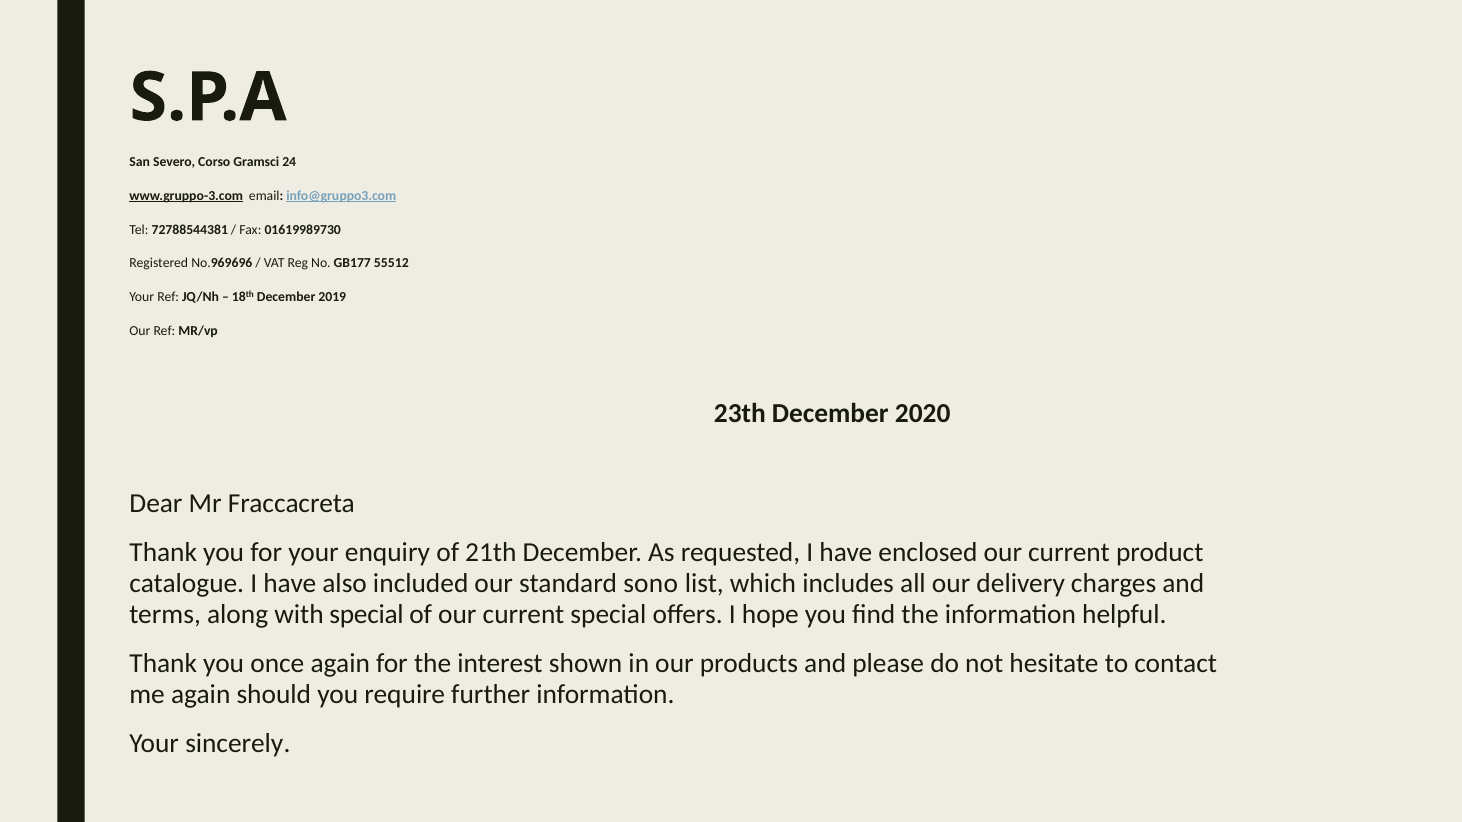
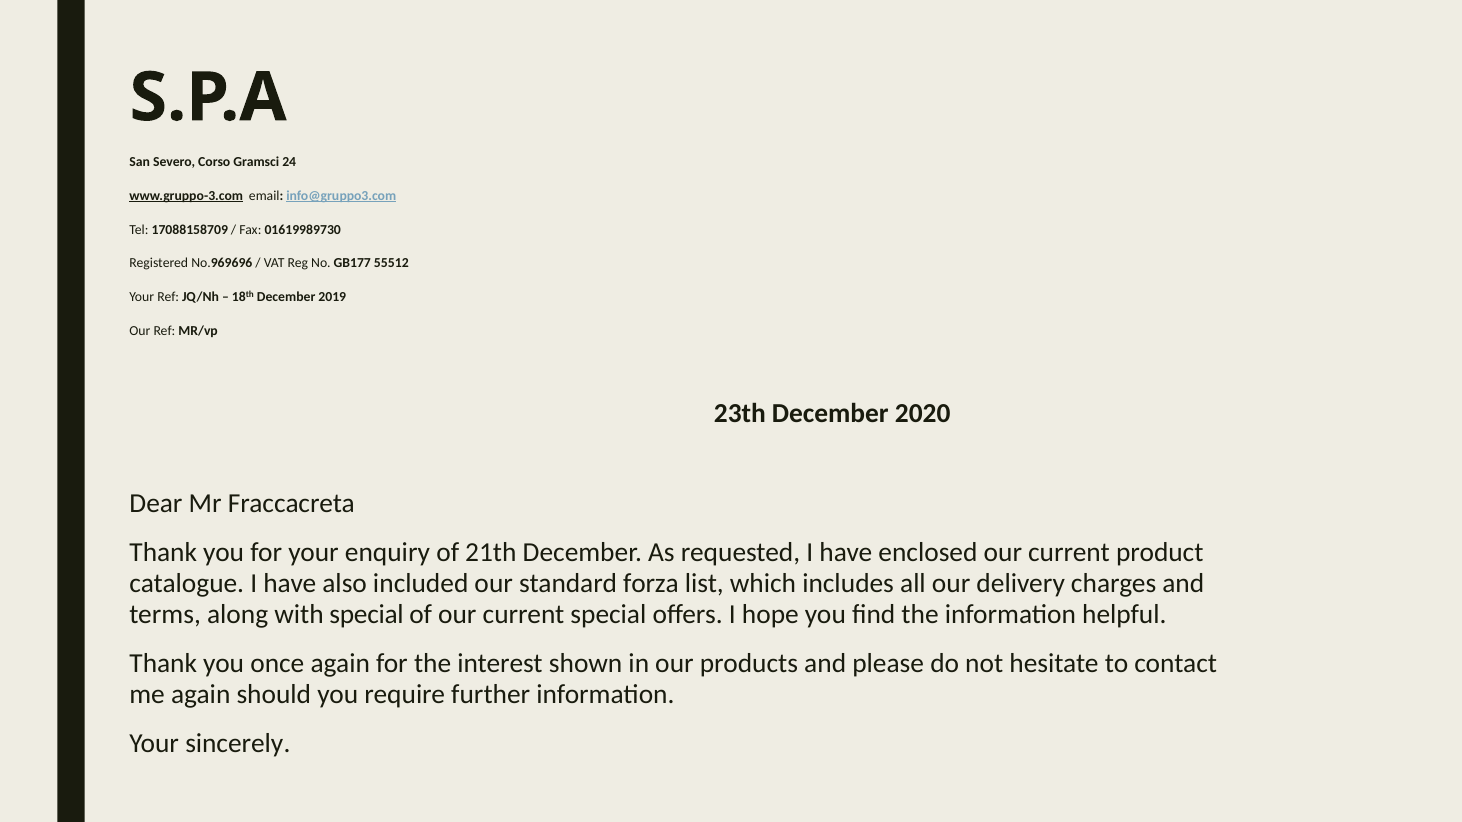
72788544381: 72788544381 -> 17088158709 (190, 230)
sono: sono -> forza (651, 583)
